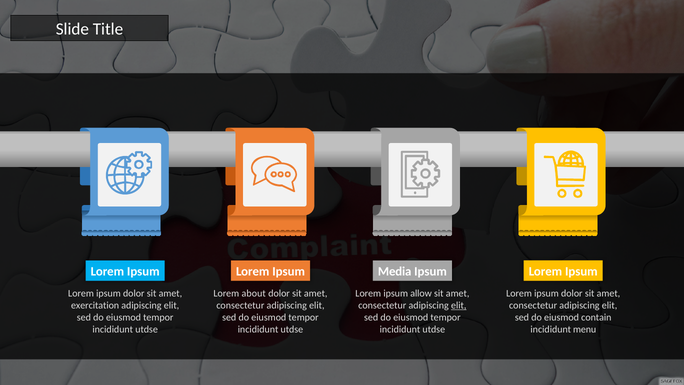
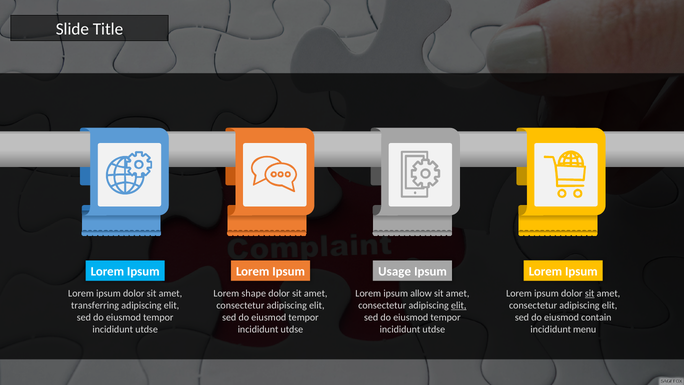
Media: Media -> Usage (395, 271)
about: about -> shape (254, 293)
sit underline: none -> present (590, 293)
exercitation: exercitation -> transferring (95, 305)
